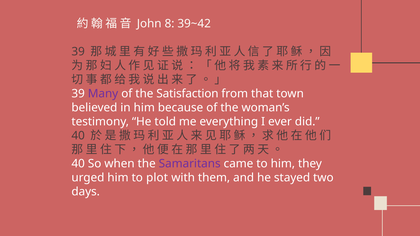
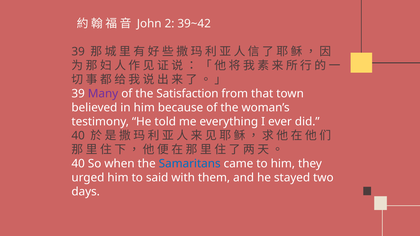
8: 8 -> 2 (169, 24)
Samaritans colour: purple -> blue (190, 164)
plot: plot -> said (157, 178)
